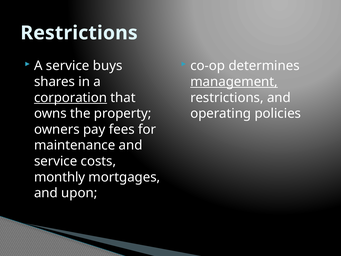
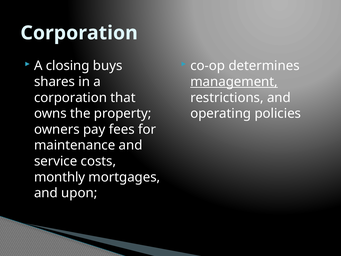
Restrictions: Restrictions -> Corporation (79, 33)
A service: service -> closing (68, 66)
corporation underline: present -> none (71, 98)
